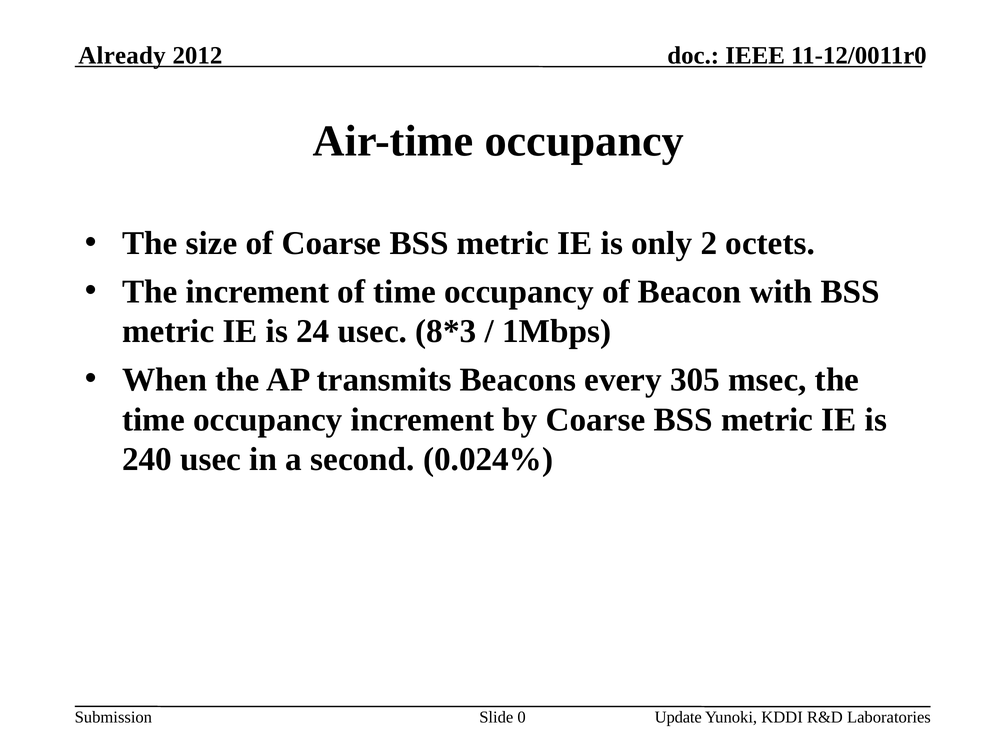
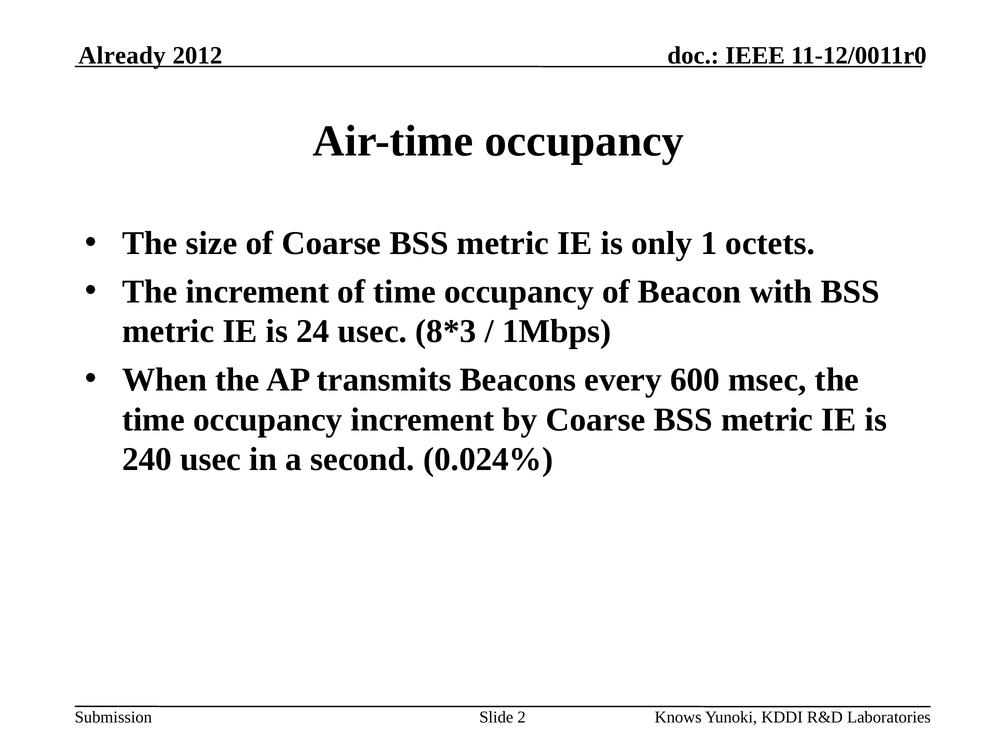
2: 2 -> 1 (709, 243)
305: 305 -> 600 (695, 380)
0: 0 -> 2 (522, 717)
Update: Update -> Knows (678, 717)
